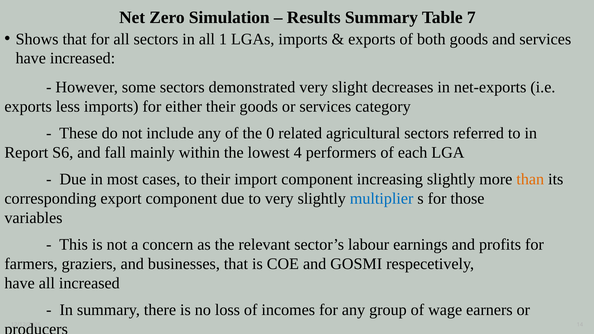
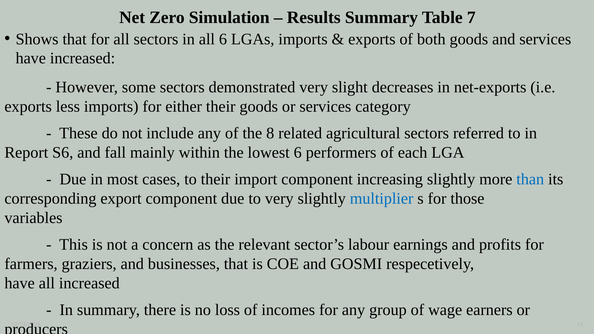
all 1: 1 -> 6 (223, 39)
0: 0 -> 8 (270, 133)
lowest 4: 4 -> 6 (298, 153)
than colour: orange -> blue (530, 179)
